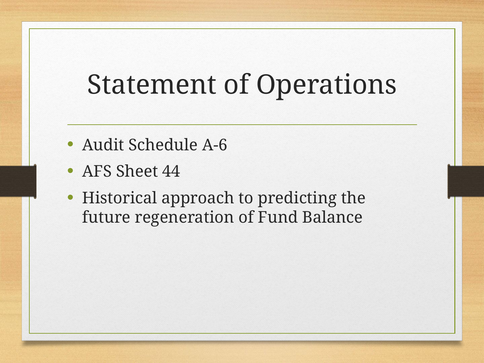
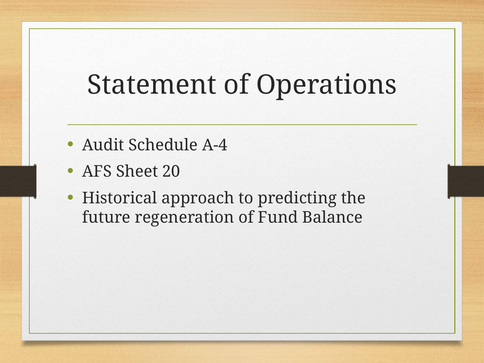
A-6: A-6 -> A-4 (215, 145)
44: 44 -> 20 (171, 172)
